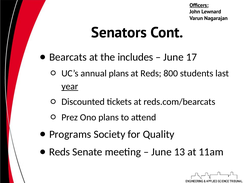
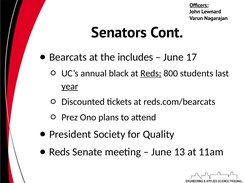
annual plans: plans -> black (119, 73)
Reds underline: none -> present (151, 73)
Programs: Programs -> President (70, 134)
